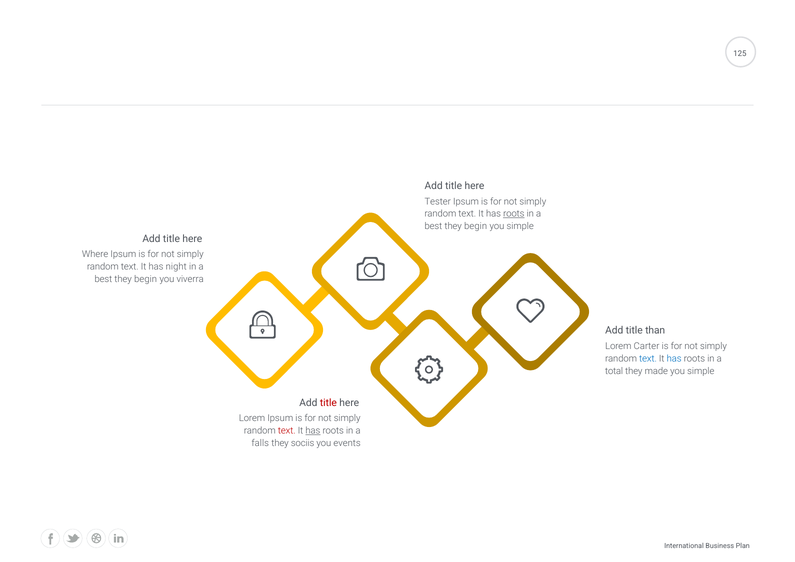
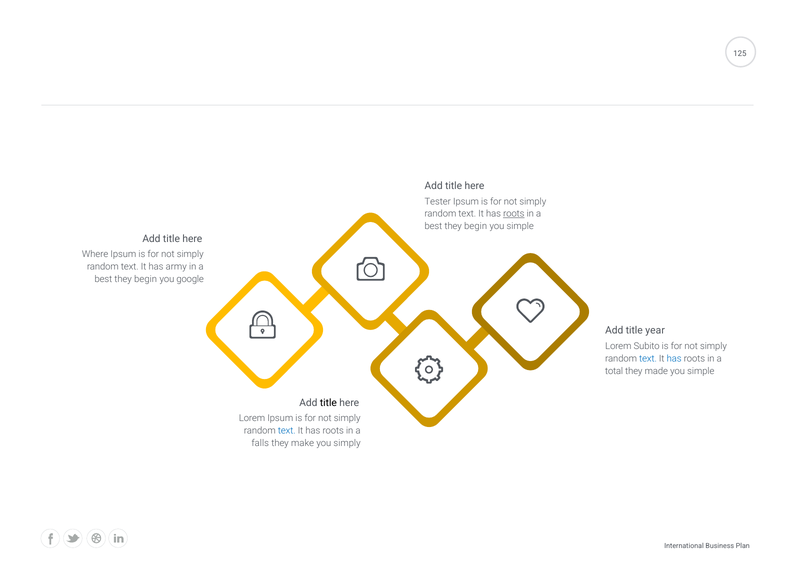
night: night -> army (176, 267)
viverra: viverra -> google (190, 279)
than: than -> year (655, 331)
Carter: Carter -> Subito (647, 346)
title colour: red -> black (328, 403)
text colour: red -> blue (287, 431)
has underline: present -> none (313, 431)
sociis: sociis -> make (303, 443)
you events: events -> simply (347, 443)
